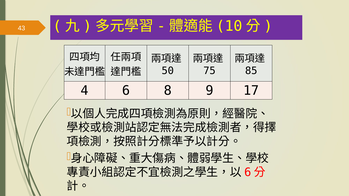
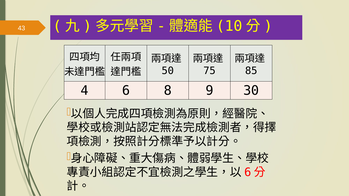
17: 17 -> 30 (251, 91)
